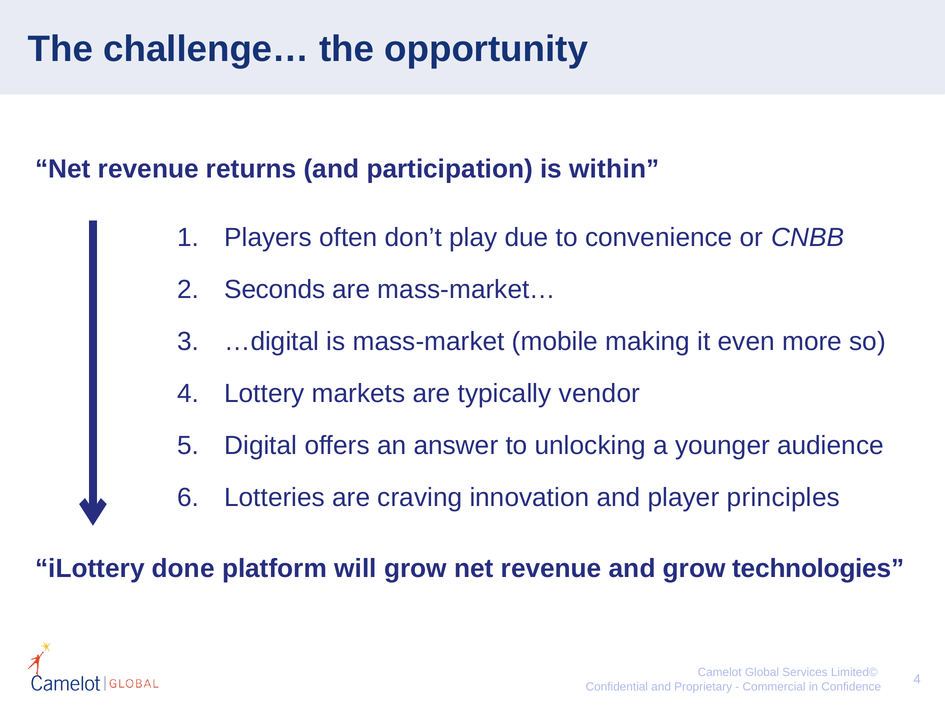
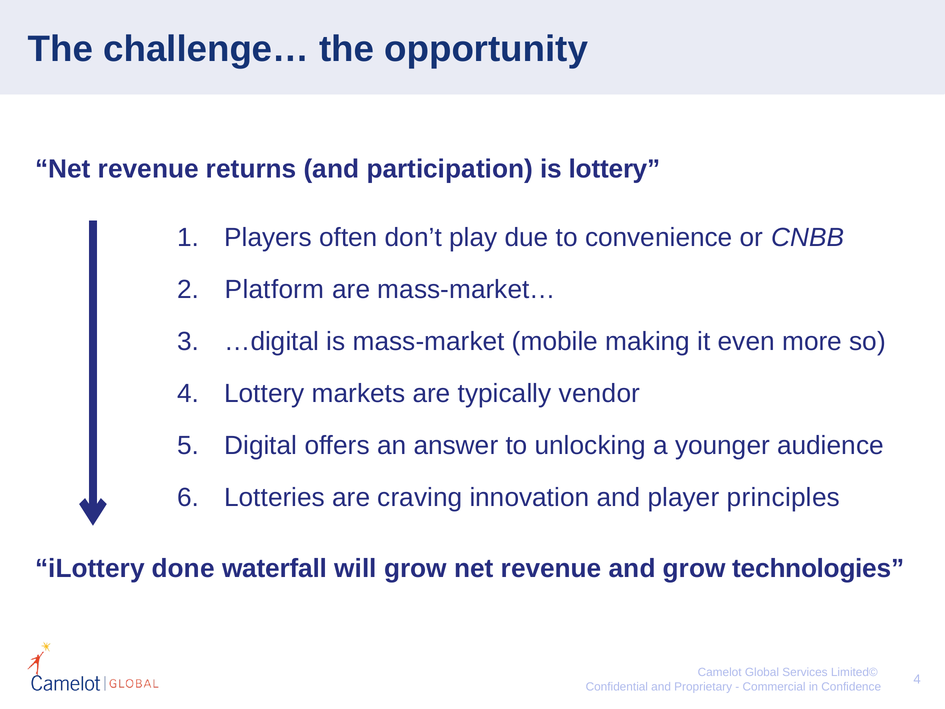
is within: within -> lottery (615, 169)
Seconds: Seconds -> Platform (275, 290)
platform: platform -> waterfall (275, 568)
